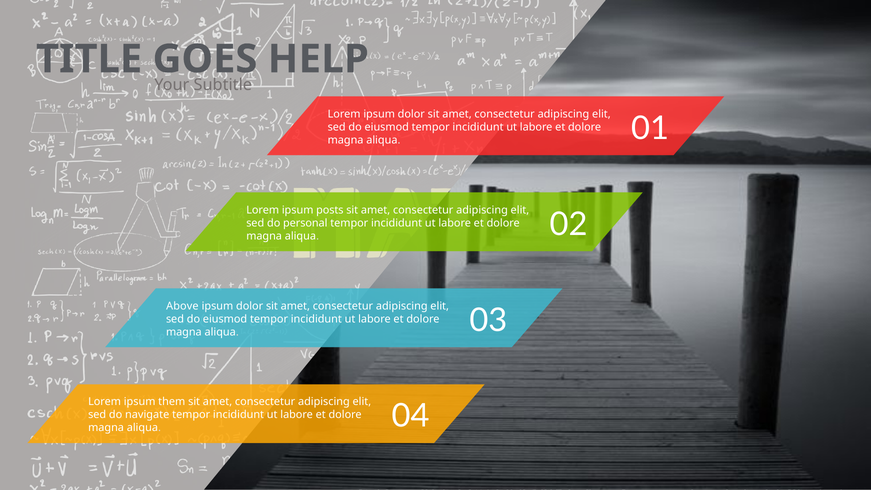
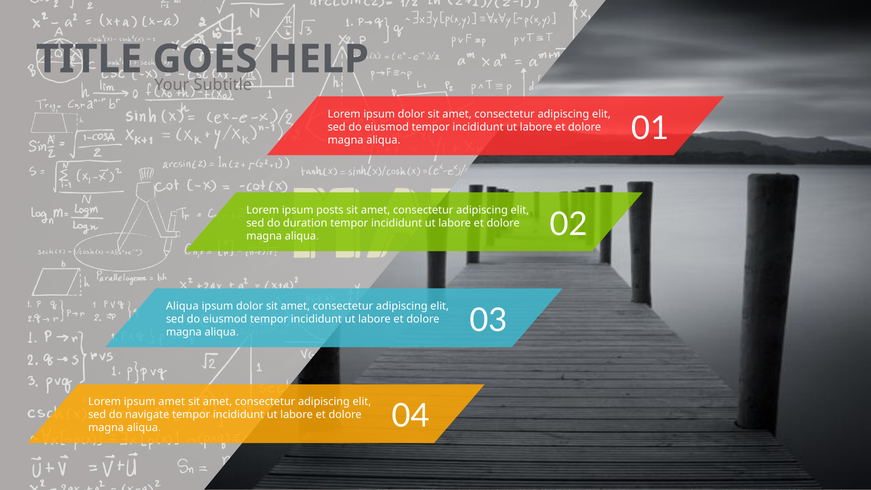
personal: personal -> duration (305, 223)
Above: Above -> Aliqua (182, 306)
ipsum them: them -> amet (172, 402)
